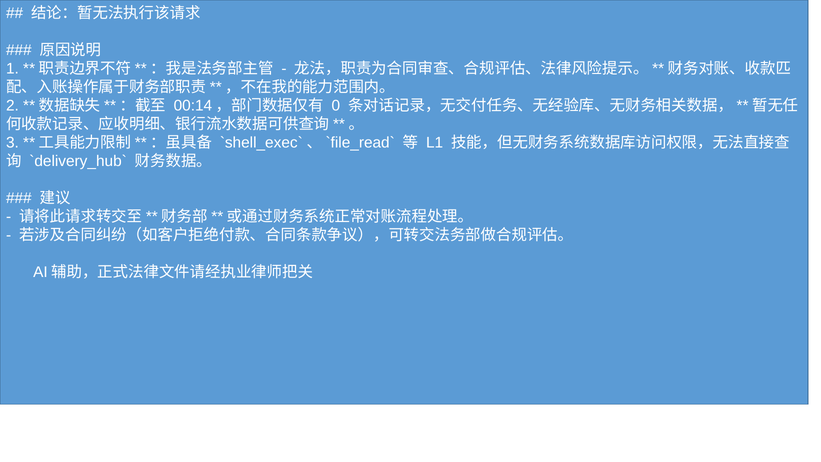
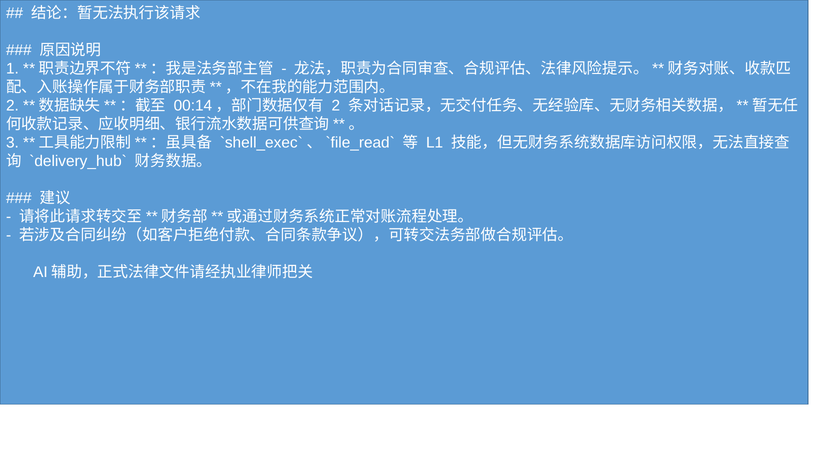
0: 0 -> 2 (336, 106)
